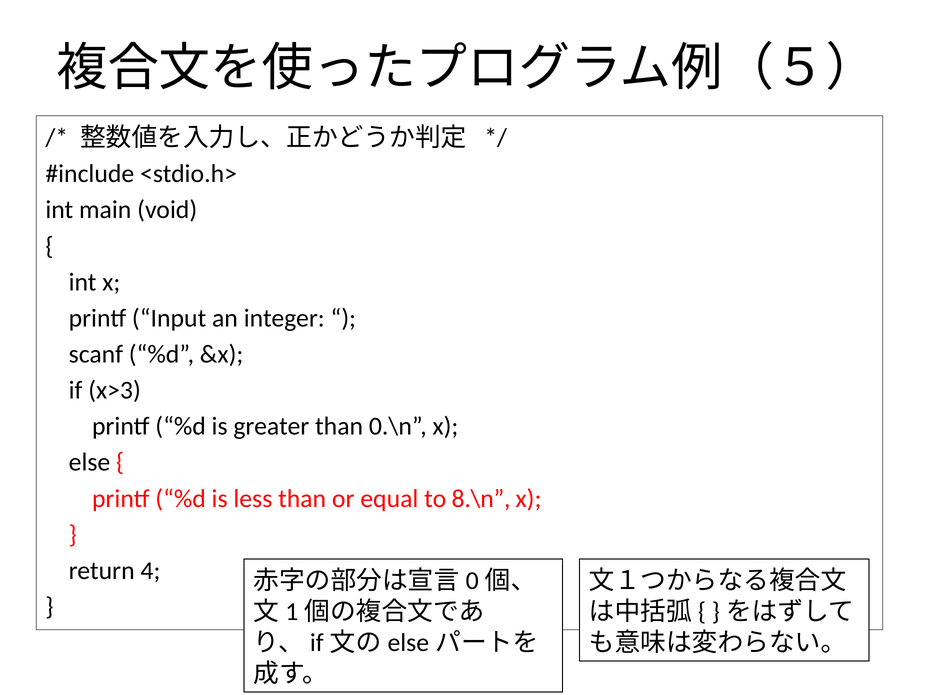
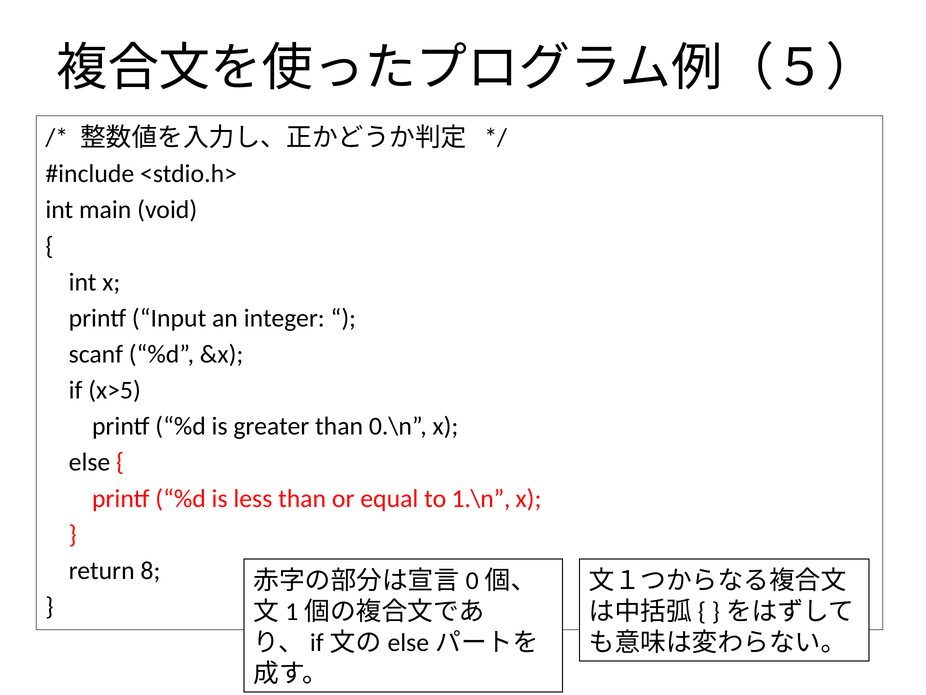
x>3: x>3 -> x>5 (115, 390)
8.\n: 8.\n -> 1.\n (481, 498)
4: 4 -> 8 (150, 570)
